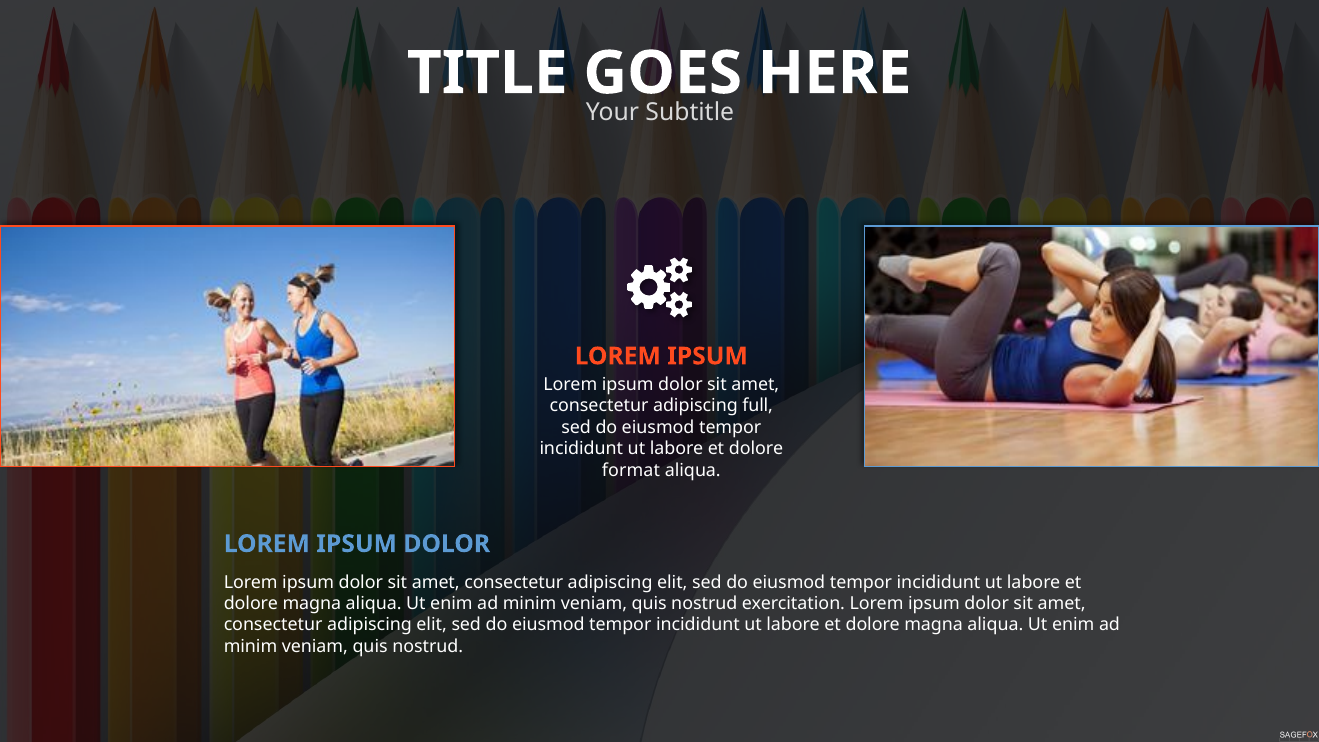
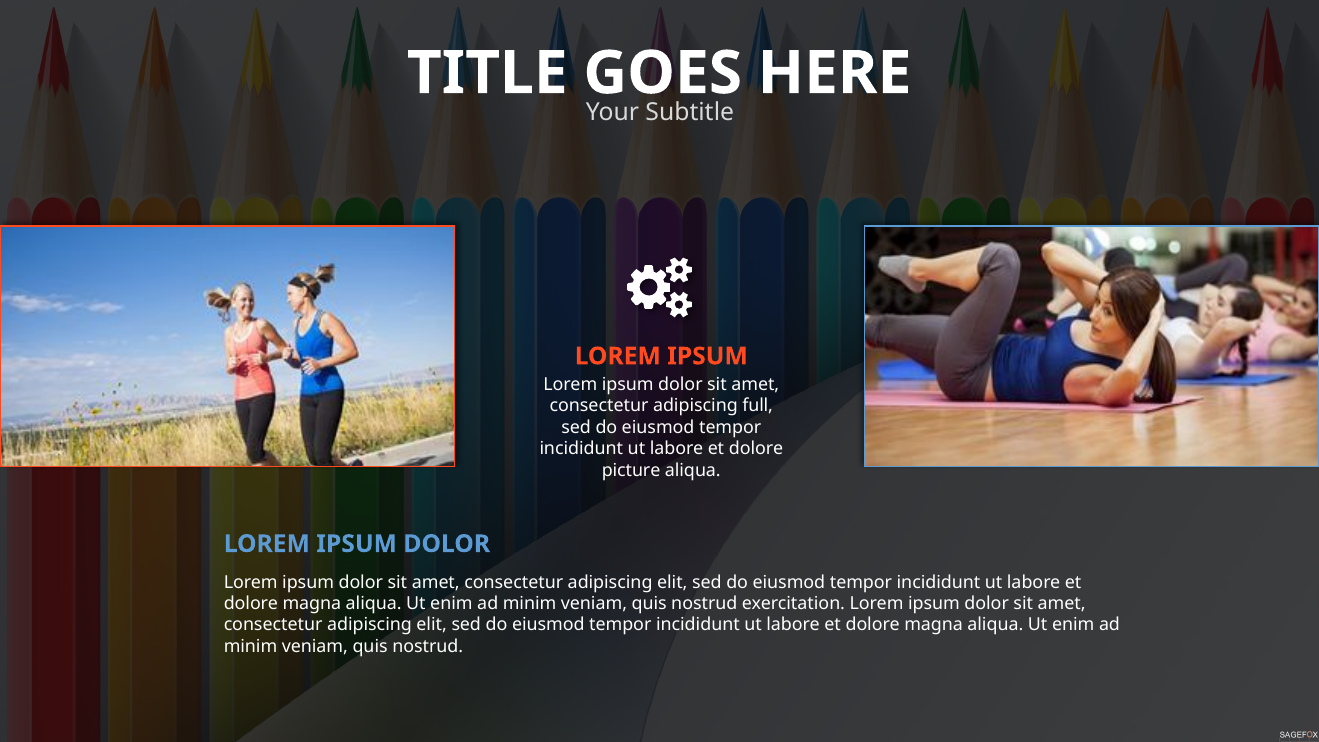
format: format -> picture (631, 470)
